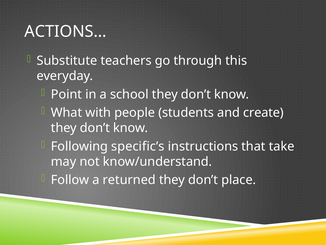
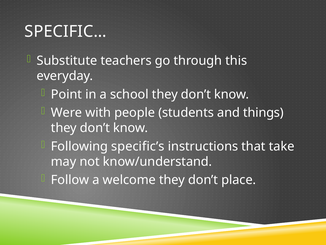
ACTIONS…: ACTIONS… -> SPECIFIC… (65, 31)
What: What -> Were (67, 113)
create: create -> things (263, 113)
returned: returned -> welcome (129, 180)
